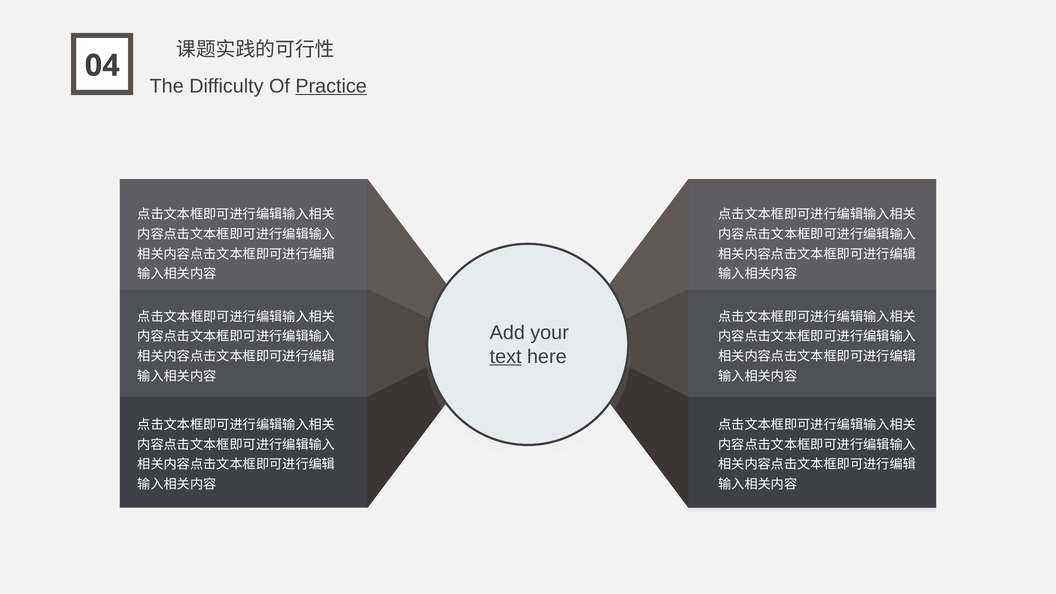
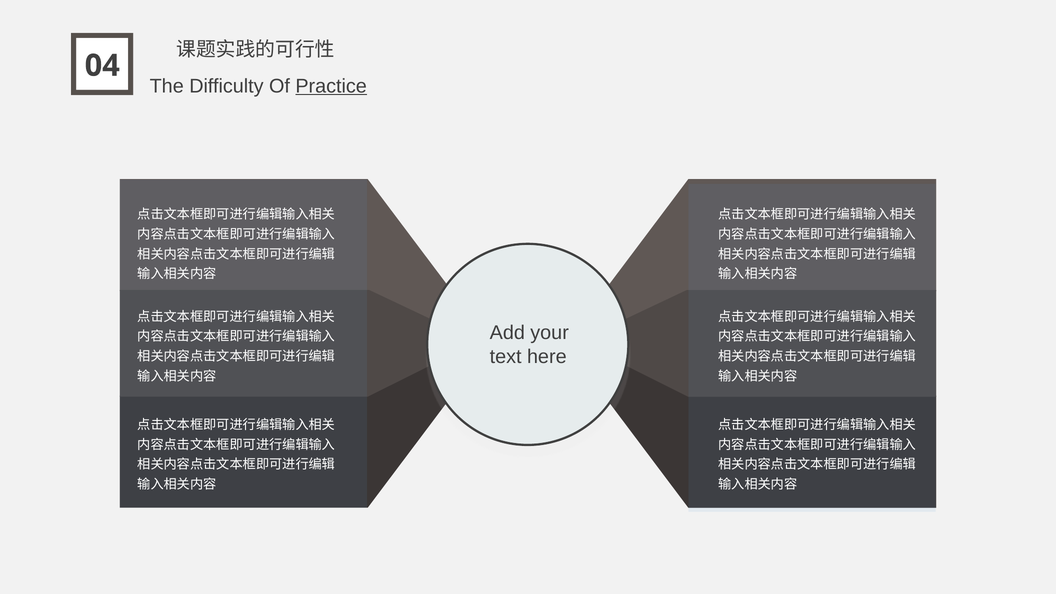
text underline: present -> none (506, 357)
